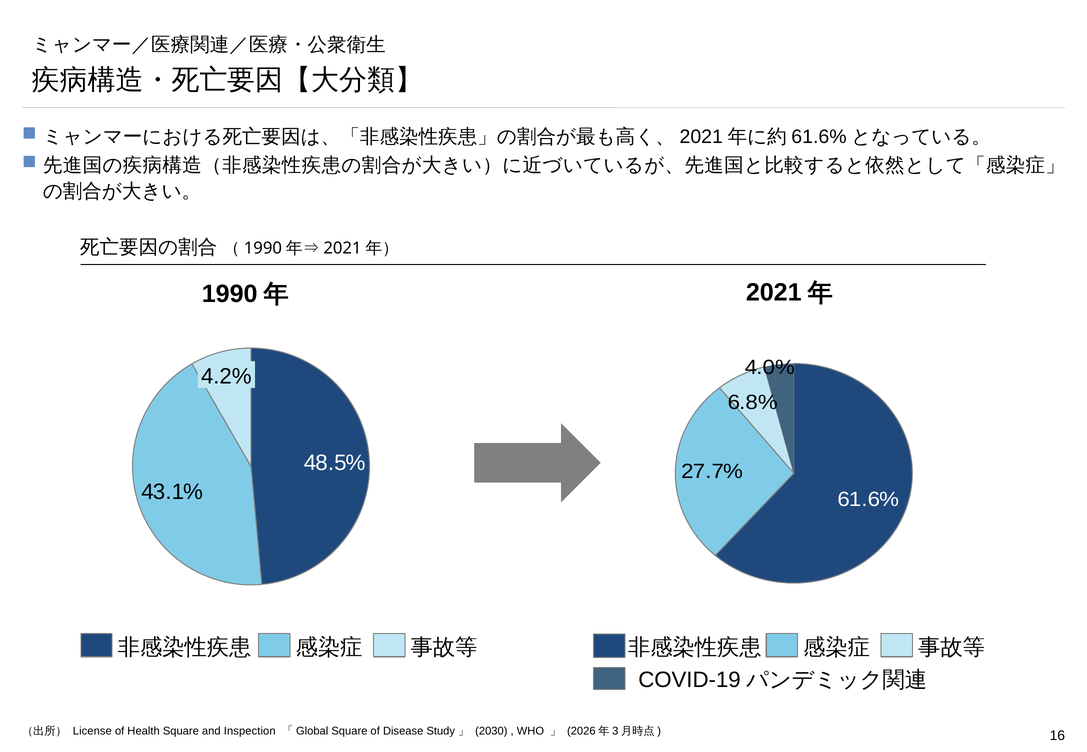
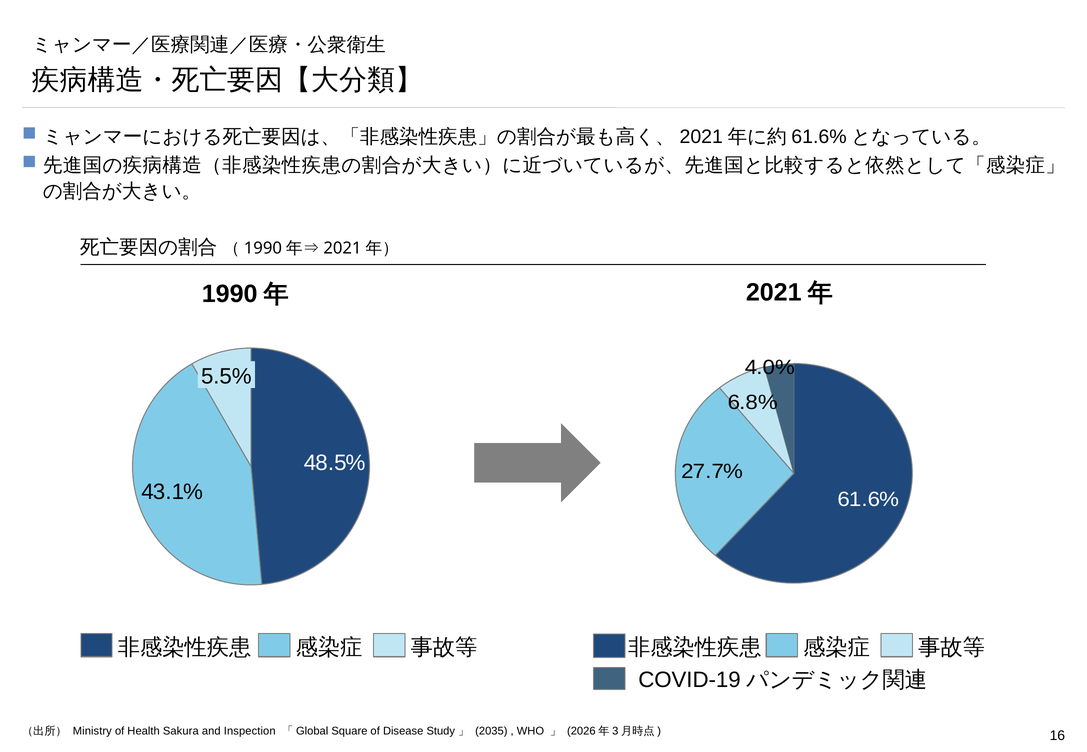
4.2%: 4.2% -> 5.5% (226, 376)
License: License -> Ministry (92, 731)
Health Square: Square -> Sakura (181, 731)
2030: 2030 -> 2035 (491, 731)
